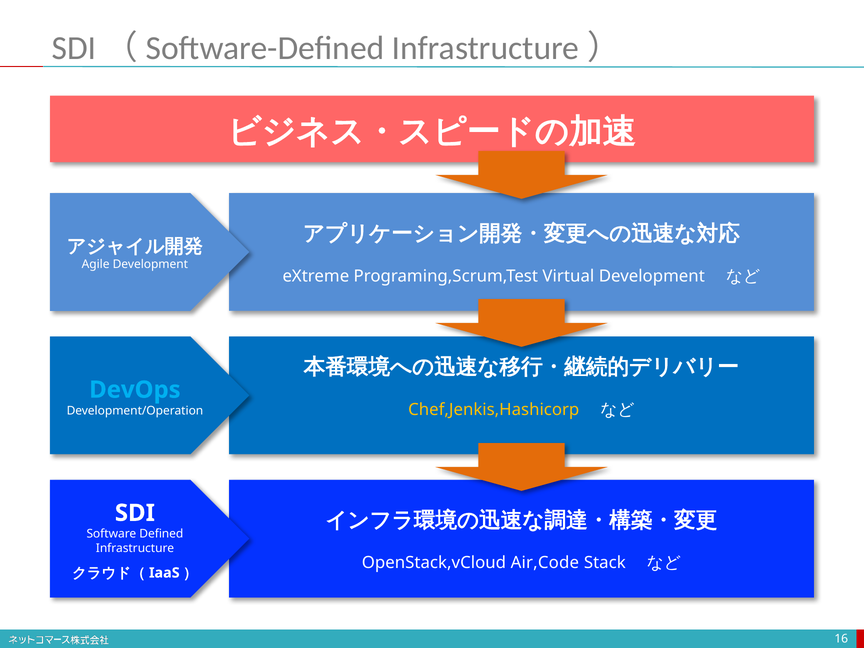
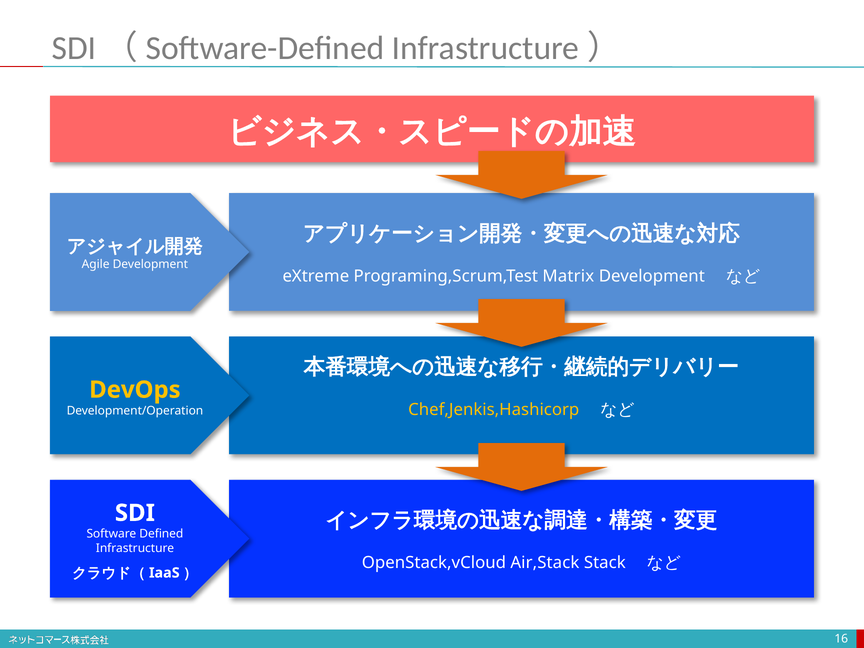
Virtual: Virtual -> Matrix (568, 276)
DevOps colour: light blue -> yellow (135, 390)
Air,Code: Air,Code -> Air,Stack (545, 563)
